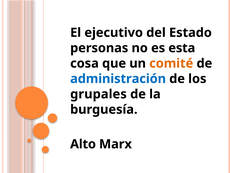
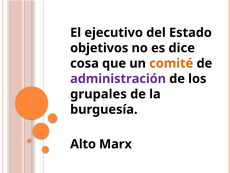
personas: personas -> objetivos (99, 48)
esta: esta -> dice (182, 48)
administración colour: blue -> purple (118, 79)
